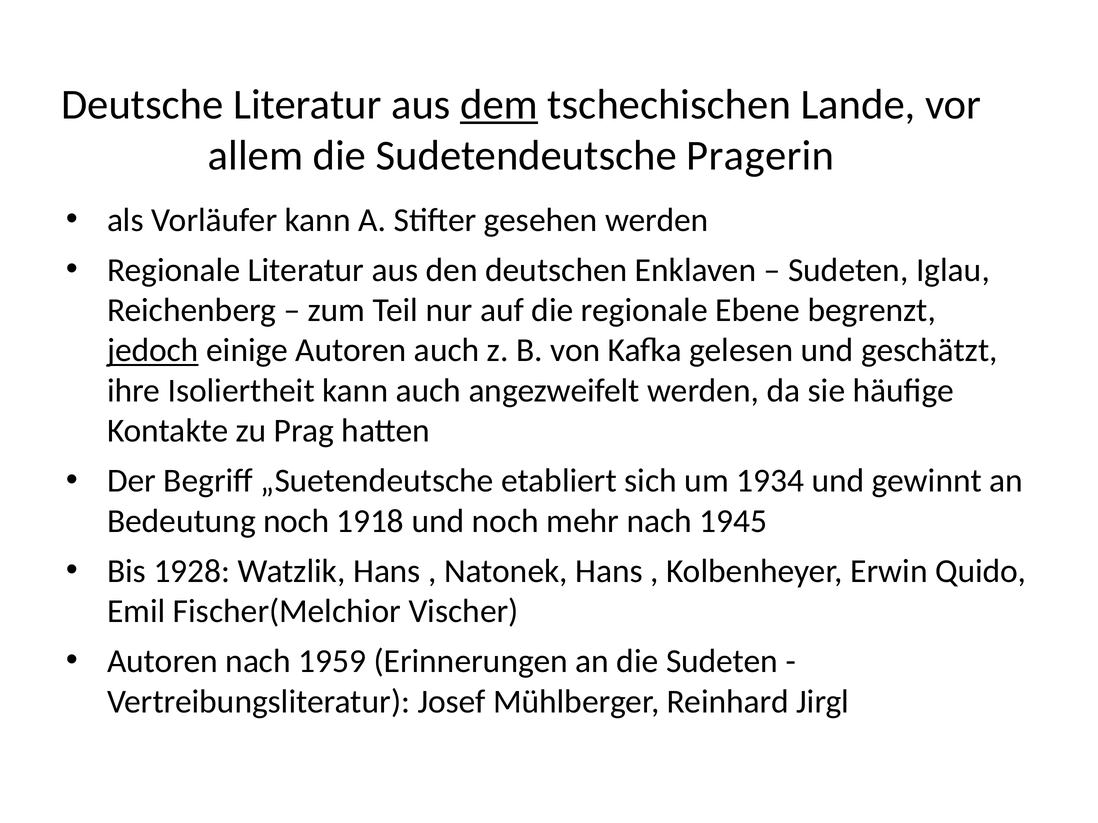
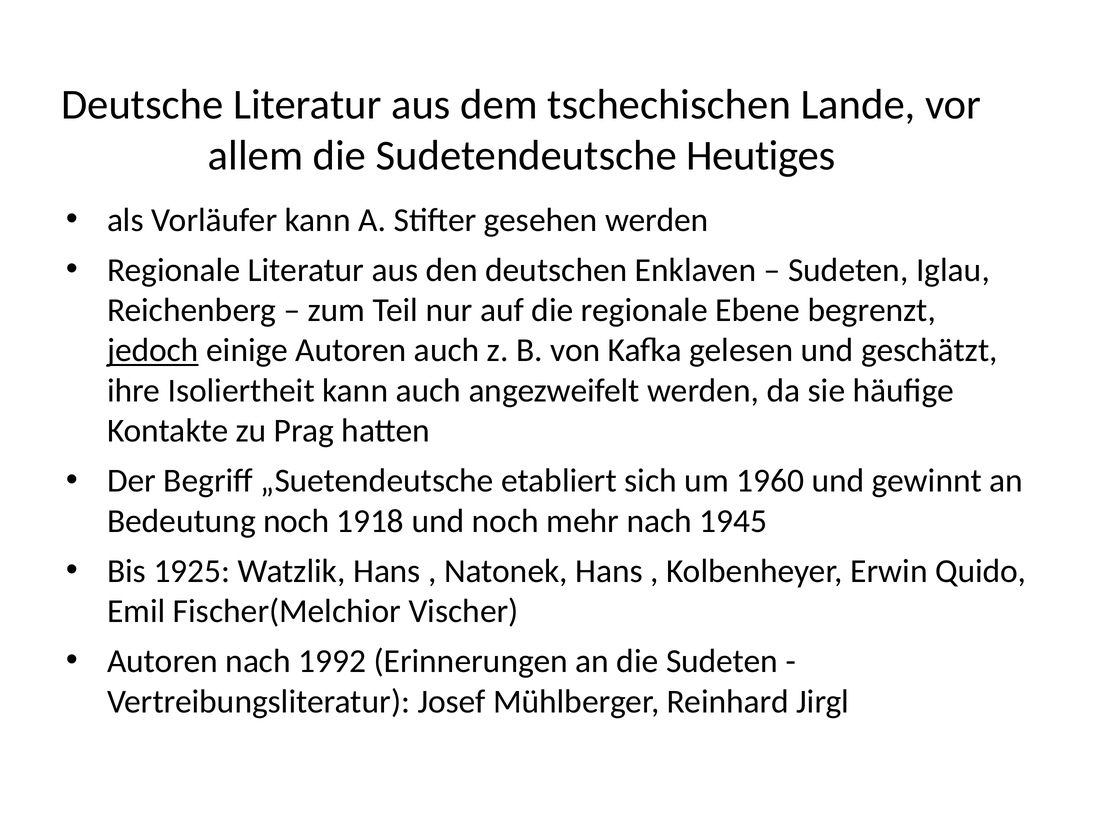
dem underline: present -> none (499, 105)
Pragerin: Pragerin -> Heutiges (761, 156)
1934: 1934 -> 1960 (770, 481)
1928: 1928 -> 1925 (192, 571)
1959: 1959 -> 1992 (332, 662)
